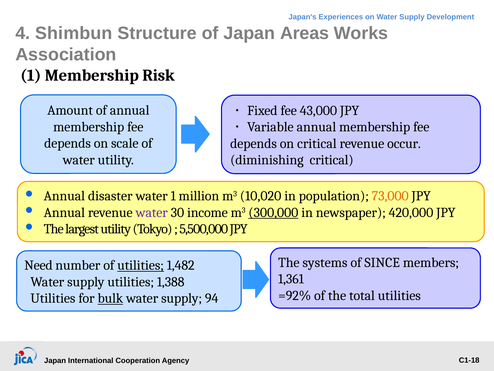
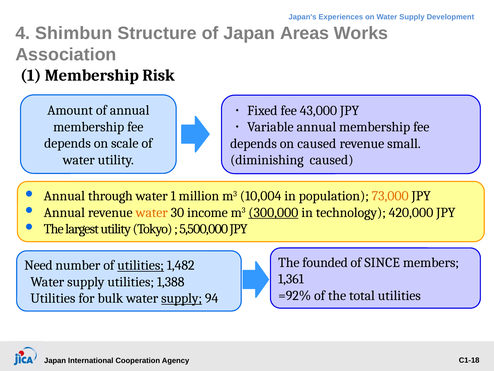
on critical: critical -> caused (317, 143)
occur: occur -> small (404, 143)
diminishing critical: critical -> caused (332, 160)
disaster: disaster -> through (110, 196)
10,020: 10,020 -> 10,004 (261, 196)
water colour: purple -> orange (152, 212)
newspaper: newspaper -> technology (351, 212)
systems: systems -> founded (325, 262)
bulk underline: present -> none (110, 298)
supply underline: none -> present (182, 298)
